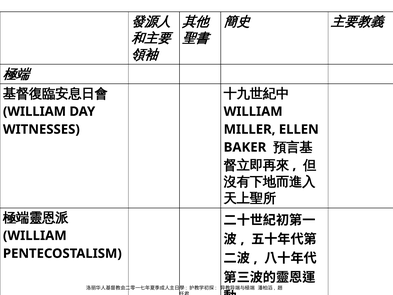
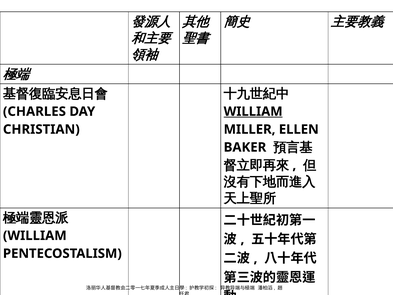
WILLIAM: WILLIAM -> CHARLES (34, 111)
WILLIAM underline: none -> present (253, 111)
WITNESSES: WITNESSES -> CHRISTIAN (41, 129)
